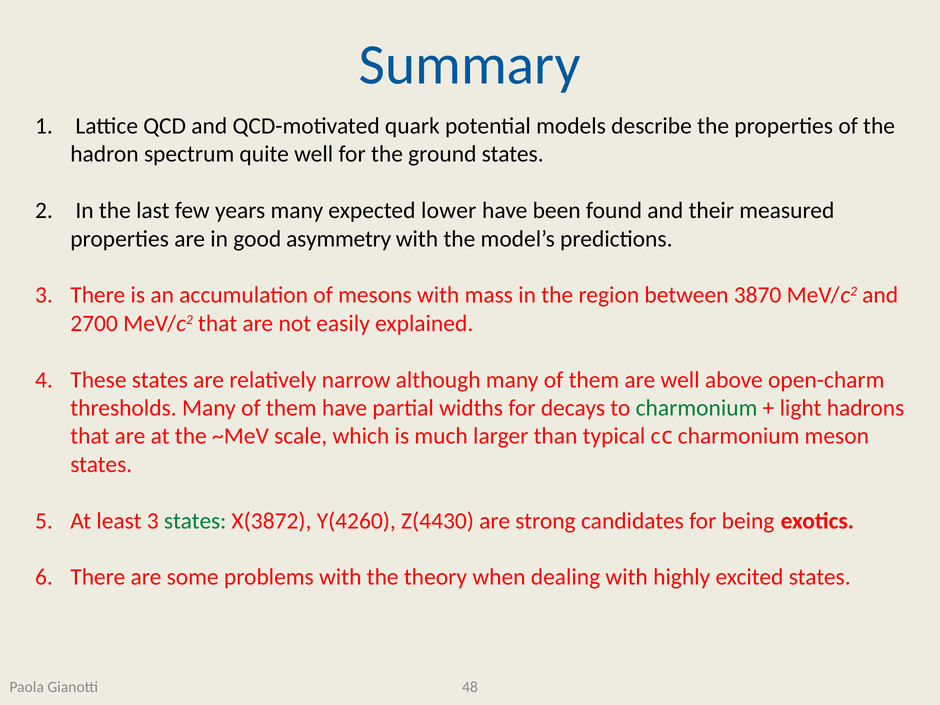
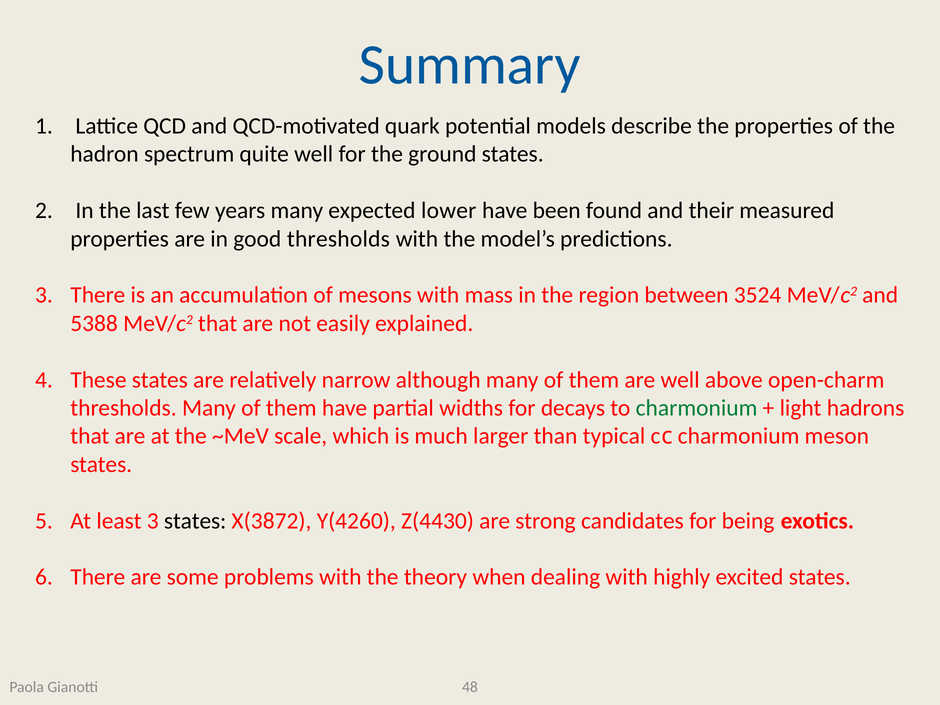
good asymmetry: asymmetry -> thresholds (338, 239)
3870: 3870 -> 3524 (758, 295)
2700: 2700 -> 5388 (94, 323)
states colour: green -> black (195, 521)
